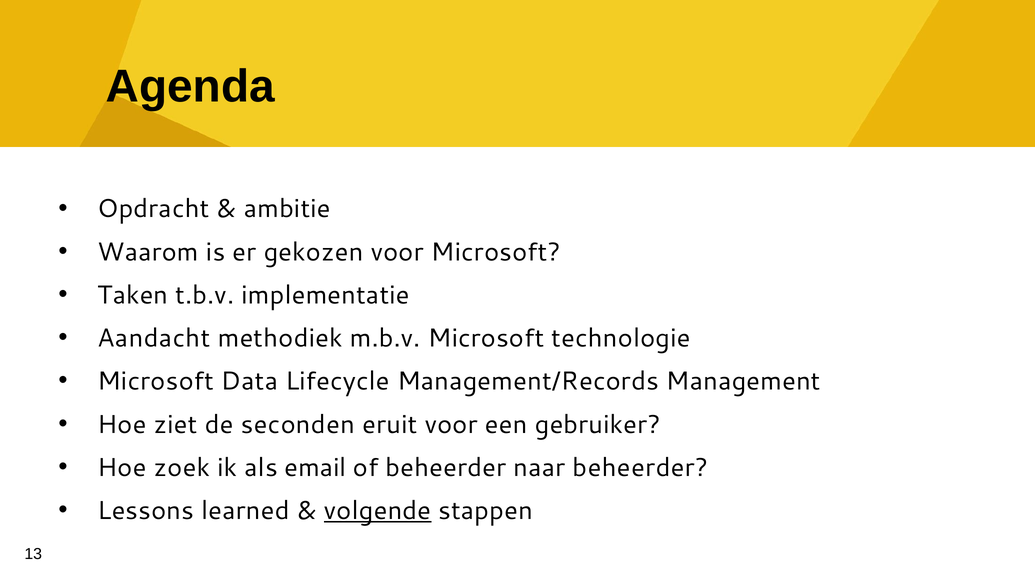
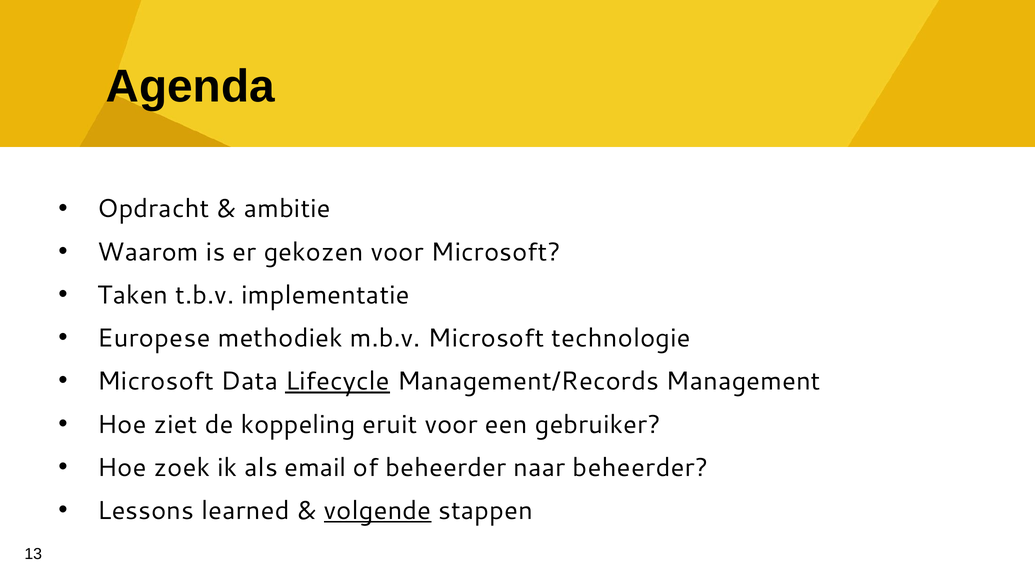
Aandacht: Aandacht -> Europese (154, 338)
Lifecycle underline: none -> present (337, 381)
seconden: seconden -> koppeling (298, 425)
